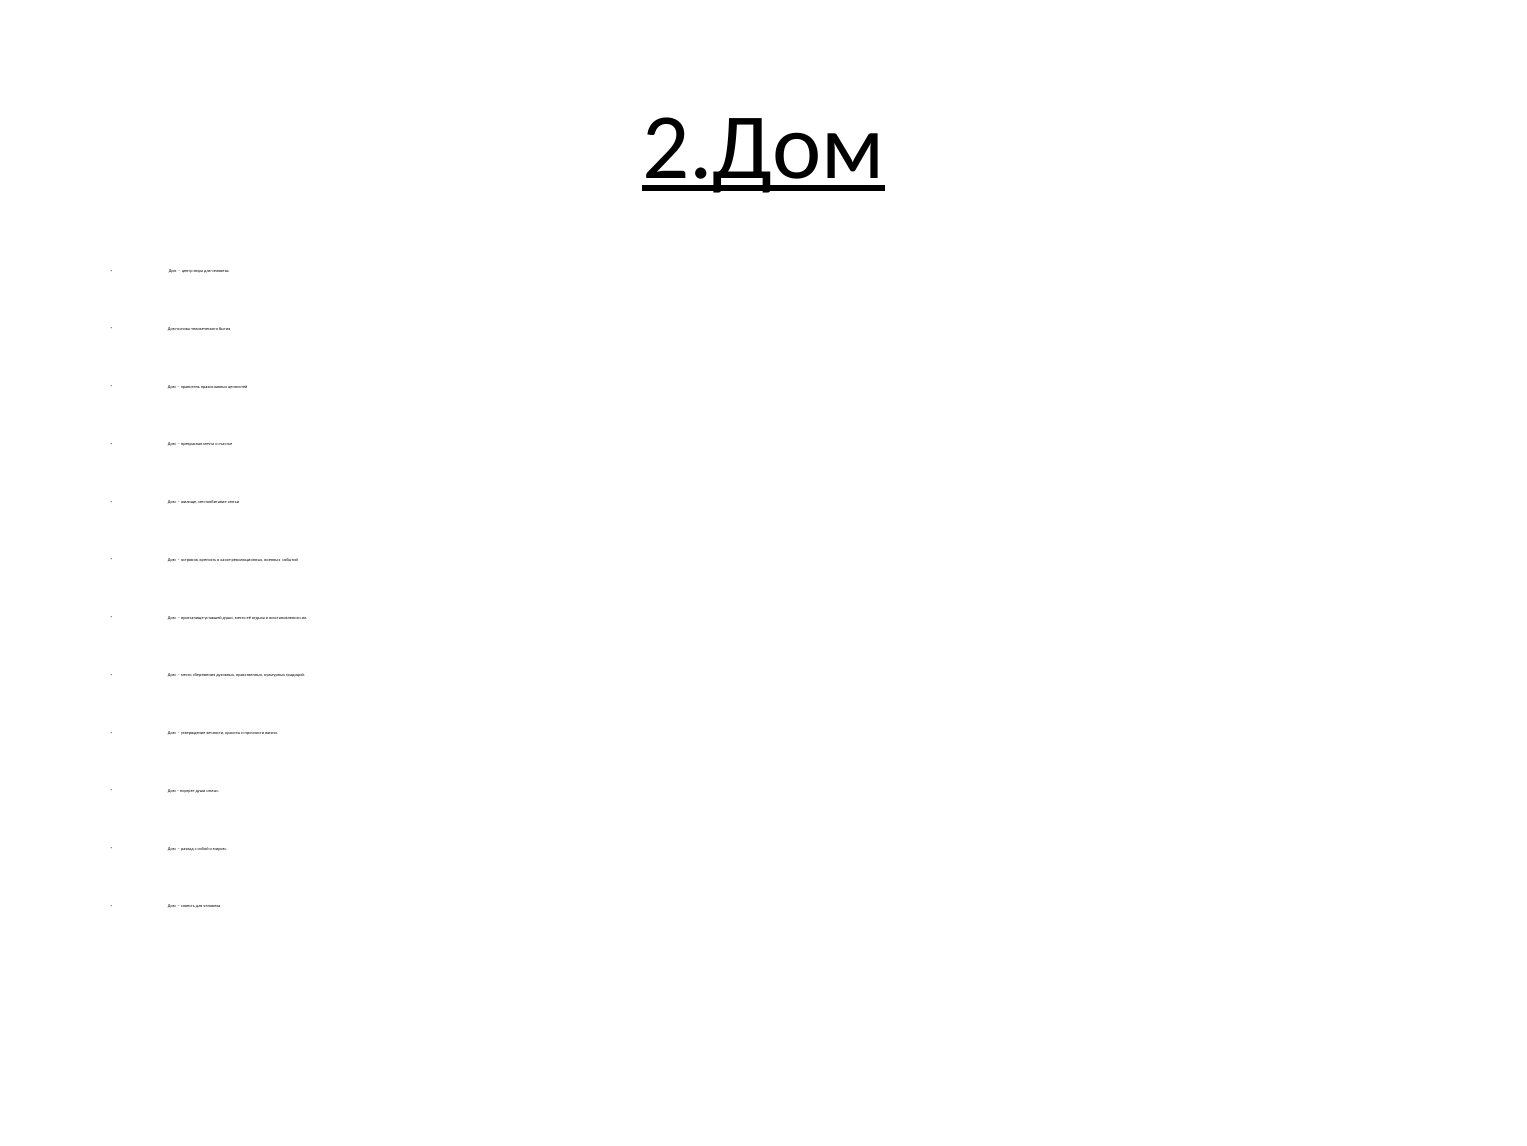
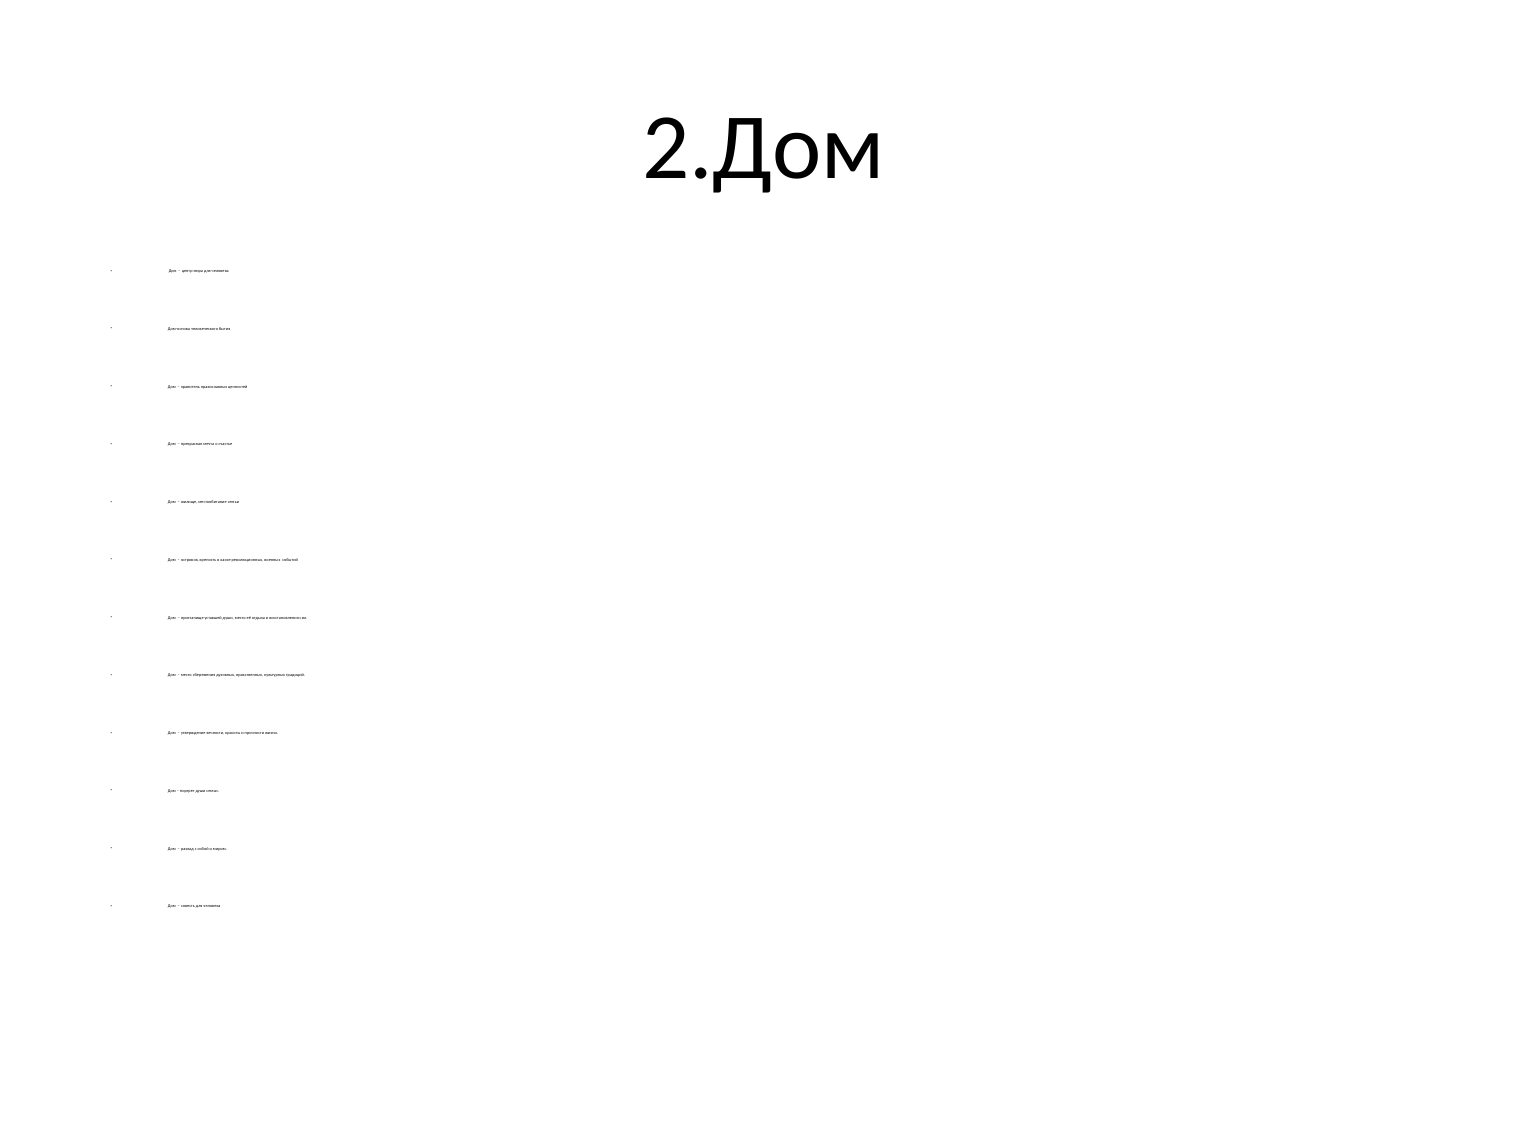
2.Дом underline: present -> none (764, 148)
